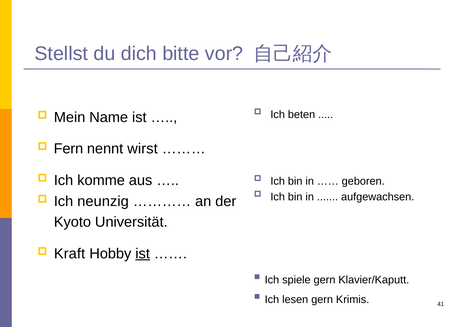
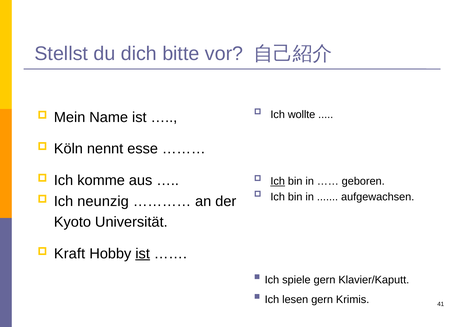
beten: beten -> wollte (302, 115)
Fern: Fern -> Köln (68, 149)
wirst: wirst -> esse (143, 149)
Ich underline: none -> present (278, 181)
